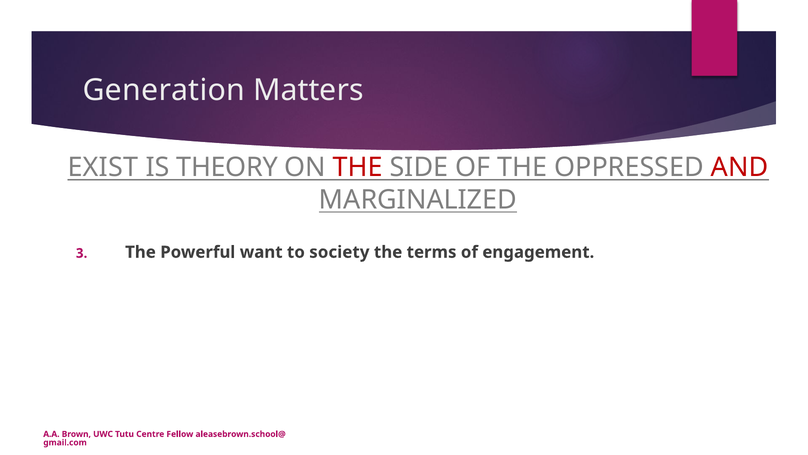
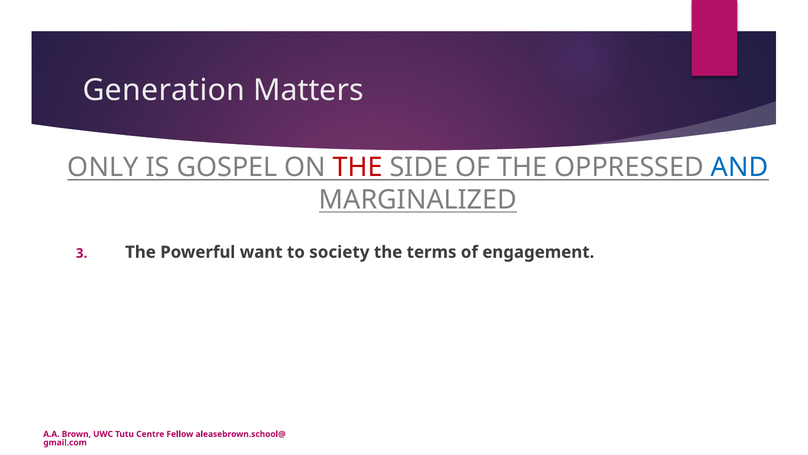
EXIST: EXIST -> ONLY (103, 167)
THEORY: THEORY -> GOSPEL (227, 167)
AND colour: red -> blue (740, 167)
